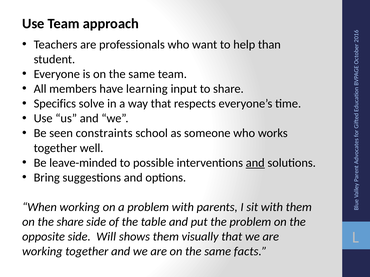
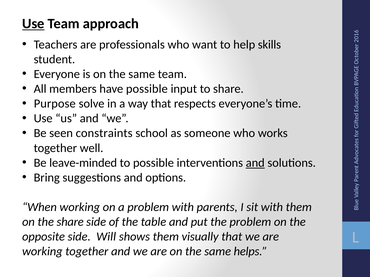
Use underline: none -> present (33, 24)
than: than -> skills (269, 45)
have learning: learning -> possible (147, 89)
Specifics: Specifics -> Purpose (55, 104)
facts: facts -> helps (251, 252)
